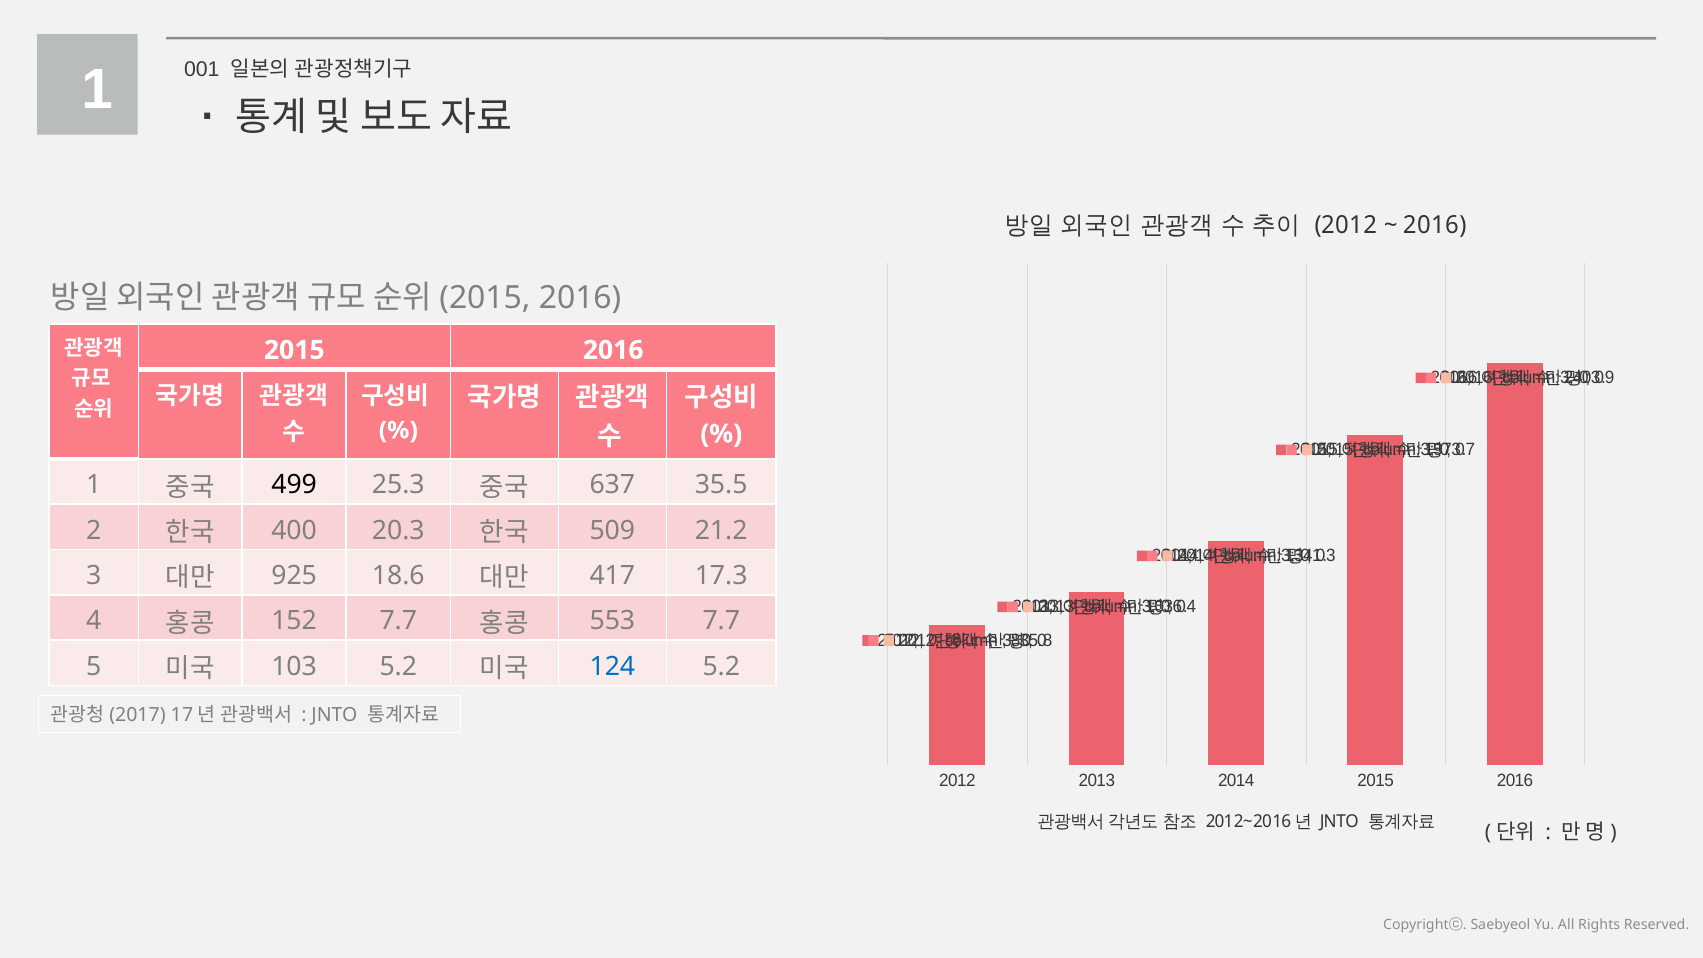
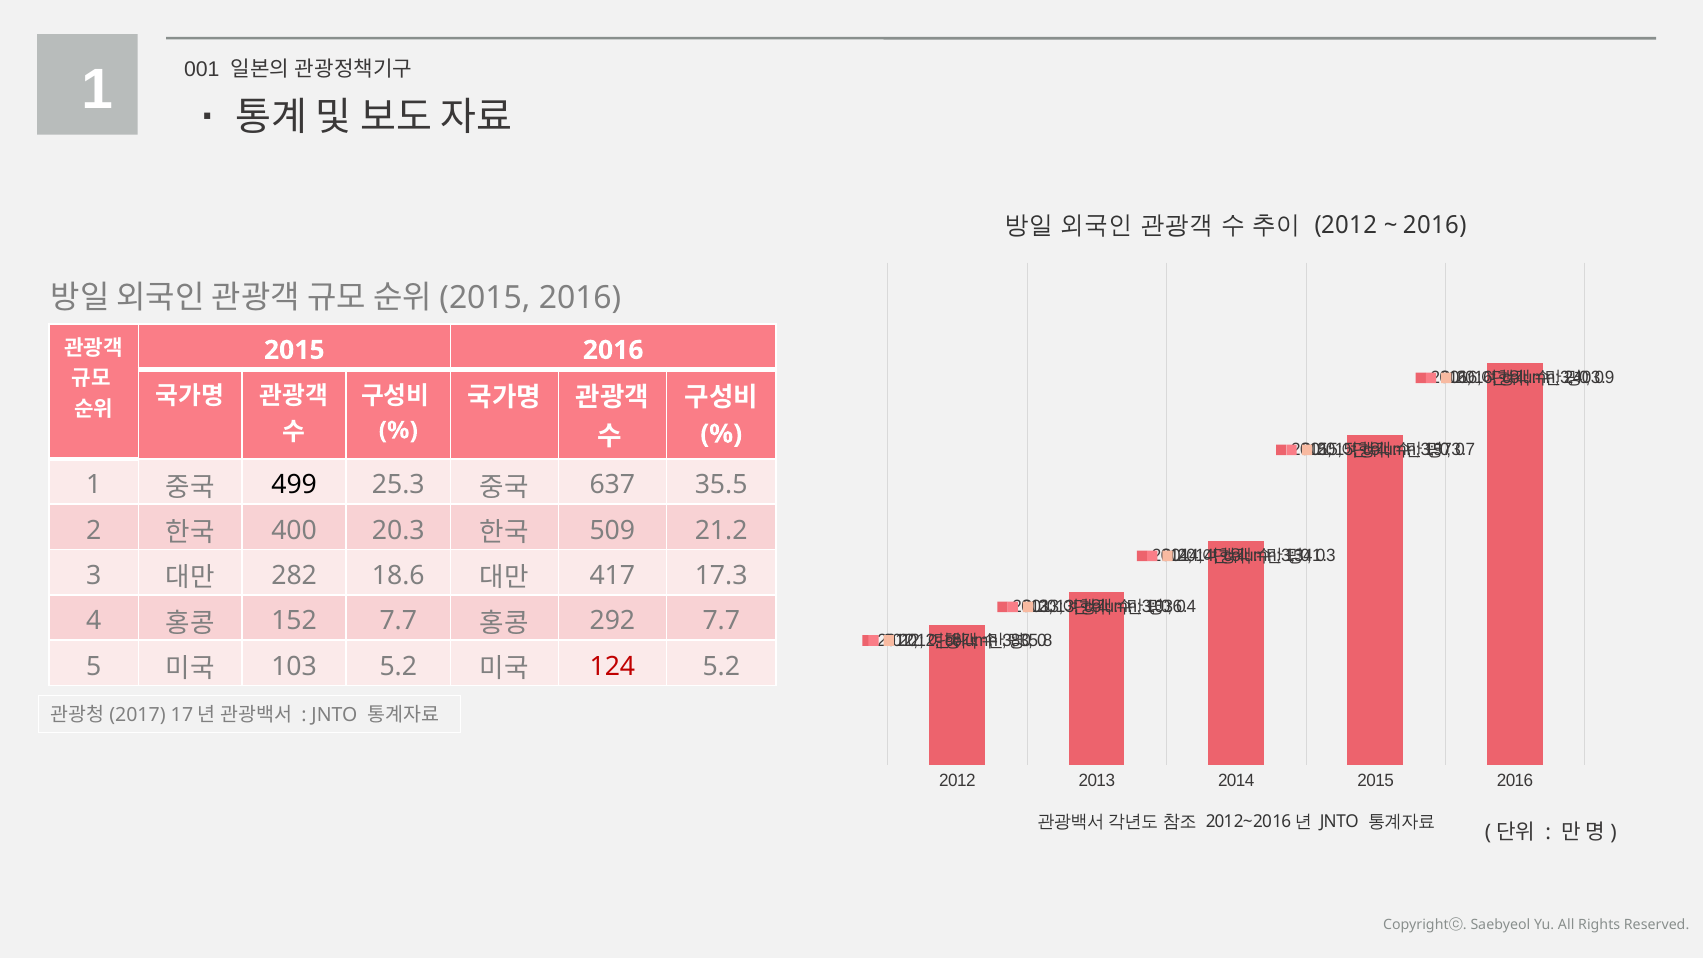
925: 925 -> 282 (294, 576)
553: 553 -> 292 (612, 621)
124 colour: blue -> red (612, 666)
